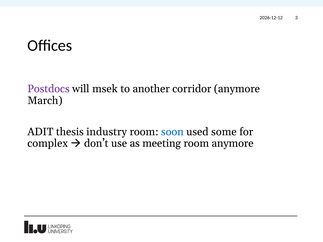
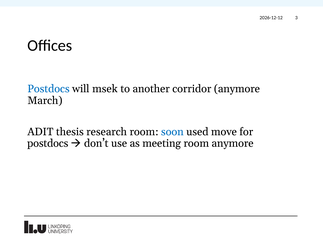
Postdocs colour: purple -> blue (48, 89)
industry: industry -> research (107, 132)
some: some -> move (224, 132)
complex: complex -> postdocs (48, 144)
